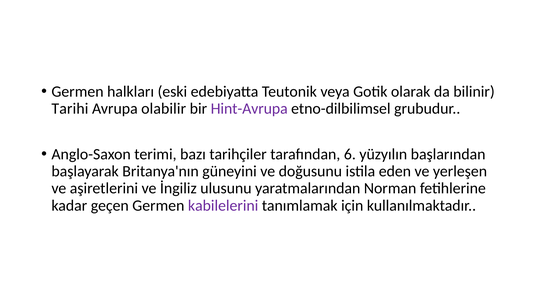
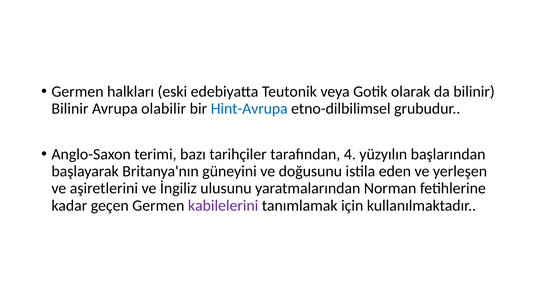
Tarihi: Tarihi -> Bilinir (70, 109)
Hint-Avrupa colour: purple -> blue (249, 109)
6: 6 -> 4 (350, 154)
